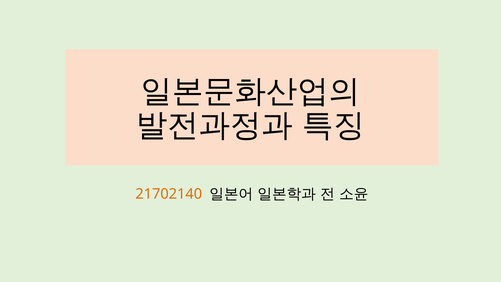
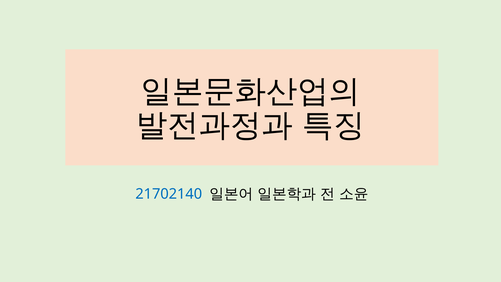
21702140 colour: orange -> blue (169, 194)
